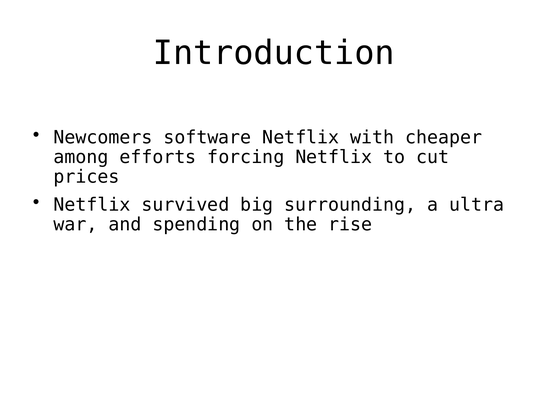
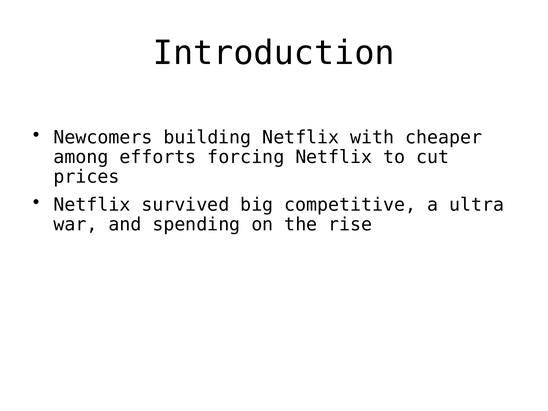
software: software -> building (207, 138)
surrounding: surrounding -> competitive (350, 205)
